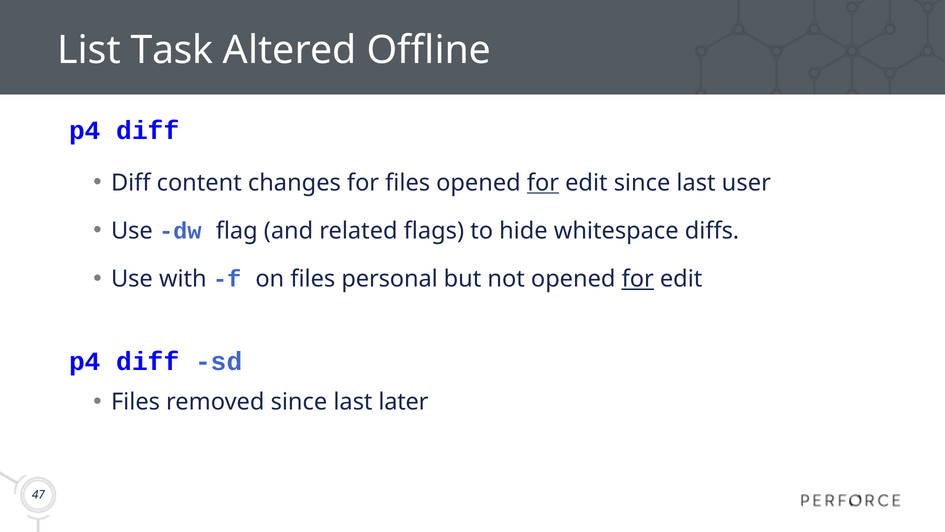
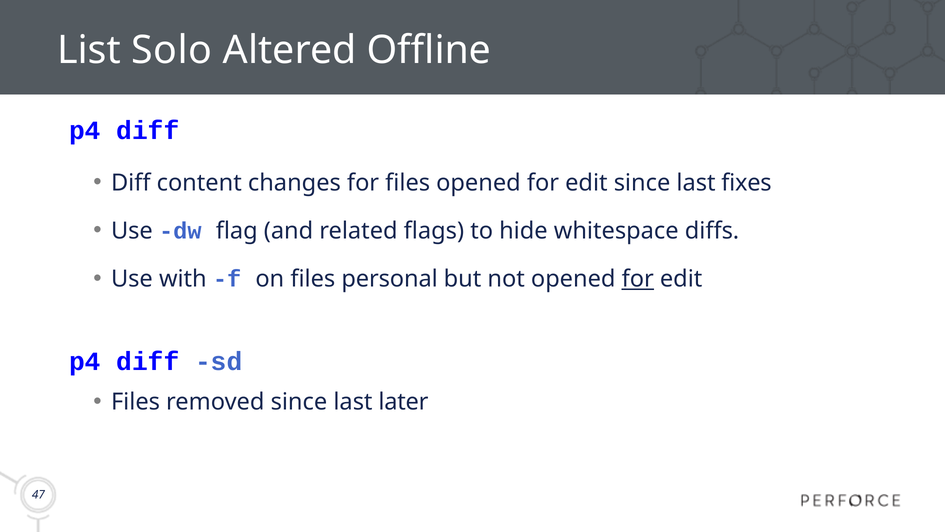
Task: Task -> Solo (172, 50)
for underline: present -> none (543, 183)
user: user -> fixes (746, 183)
